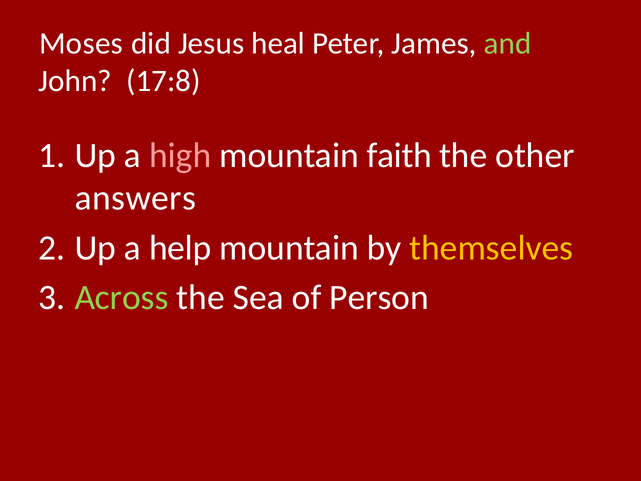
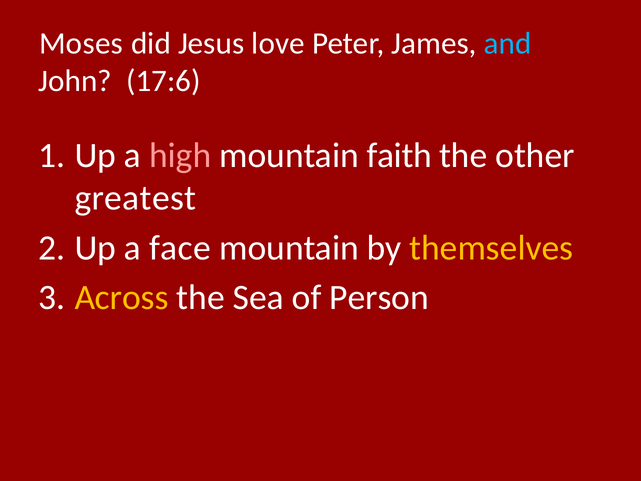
heal: heal -> love (278, 43)
and colour: light green -> light blue (508, 43)
17:8: 17:8 -> 17:6 (163, 81)
answers: answers -> greatest (135, 198)
help: help -> face (180, 248)
Across colour: light green -> yellow (122, 298)
